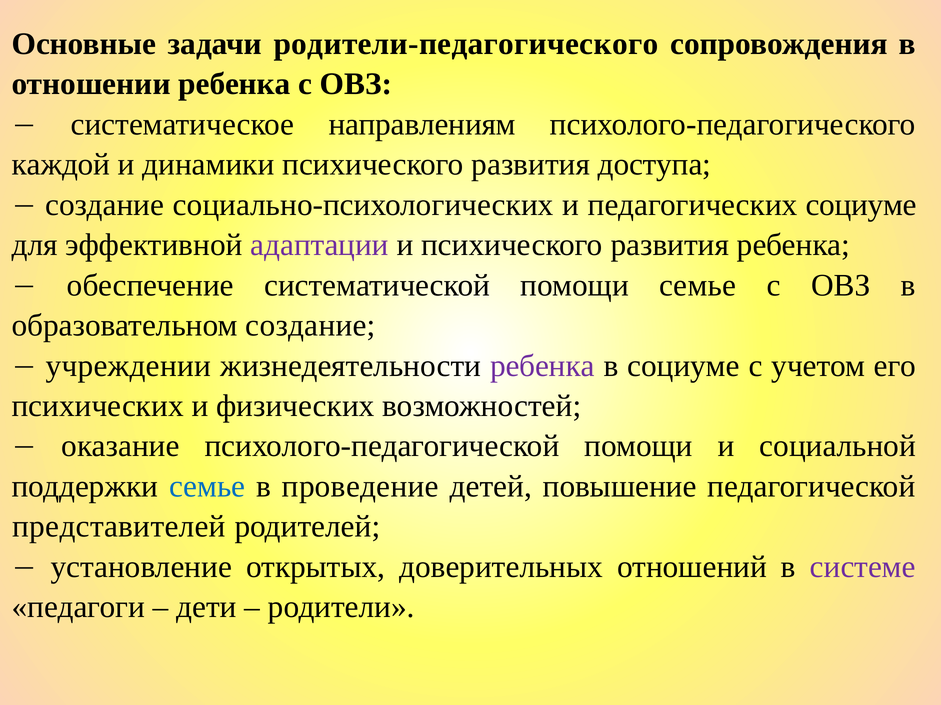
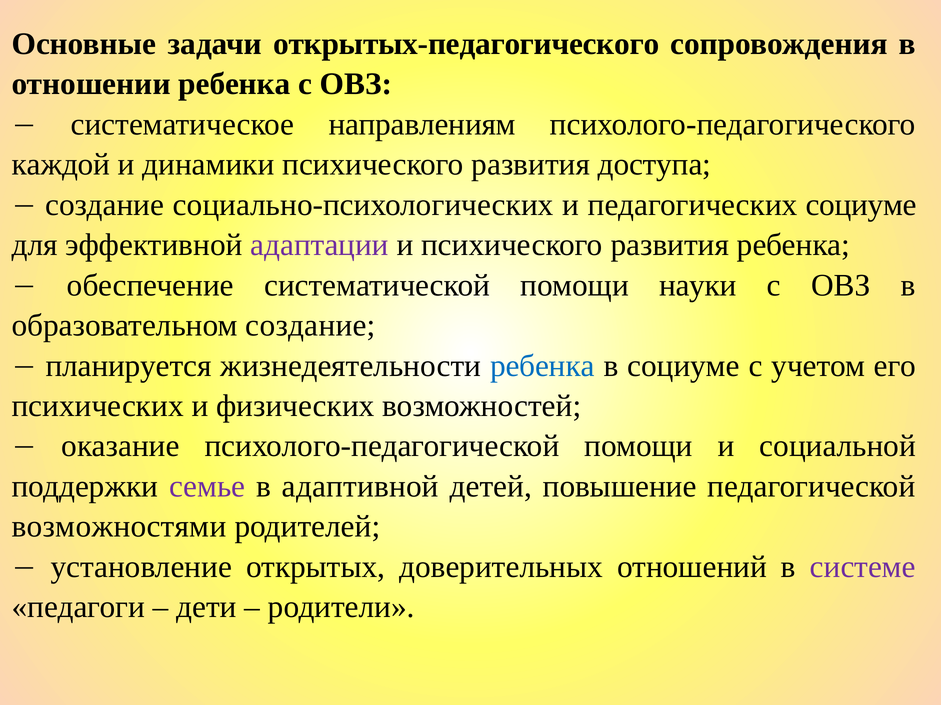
родители-педагогического: родители-педагогического -> открытых-педагогического (466, 44)
помощи семье: семье -> науки (698, 286)
учреждении: учреждении -> планируется (129, 366)
ребенка colour: purple -> blue (542, 366)
семье colour: blue -> purple (207, 487)
проведение: проведение -> адаптивной (360, 487)
представителей: представителей -> возможностями (119, 527)
